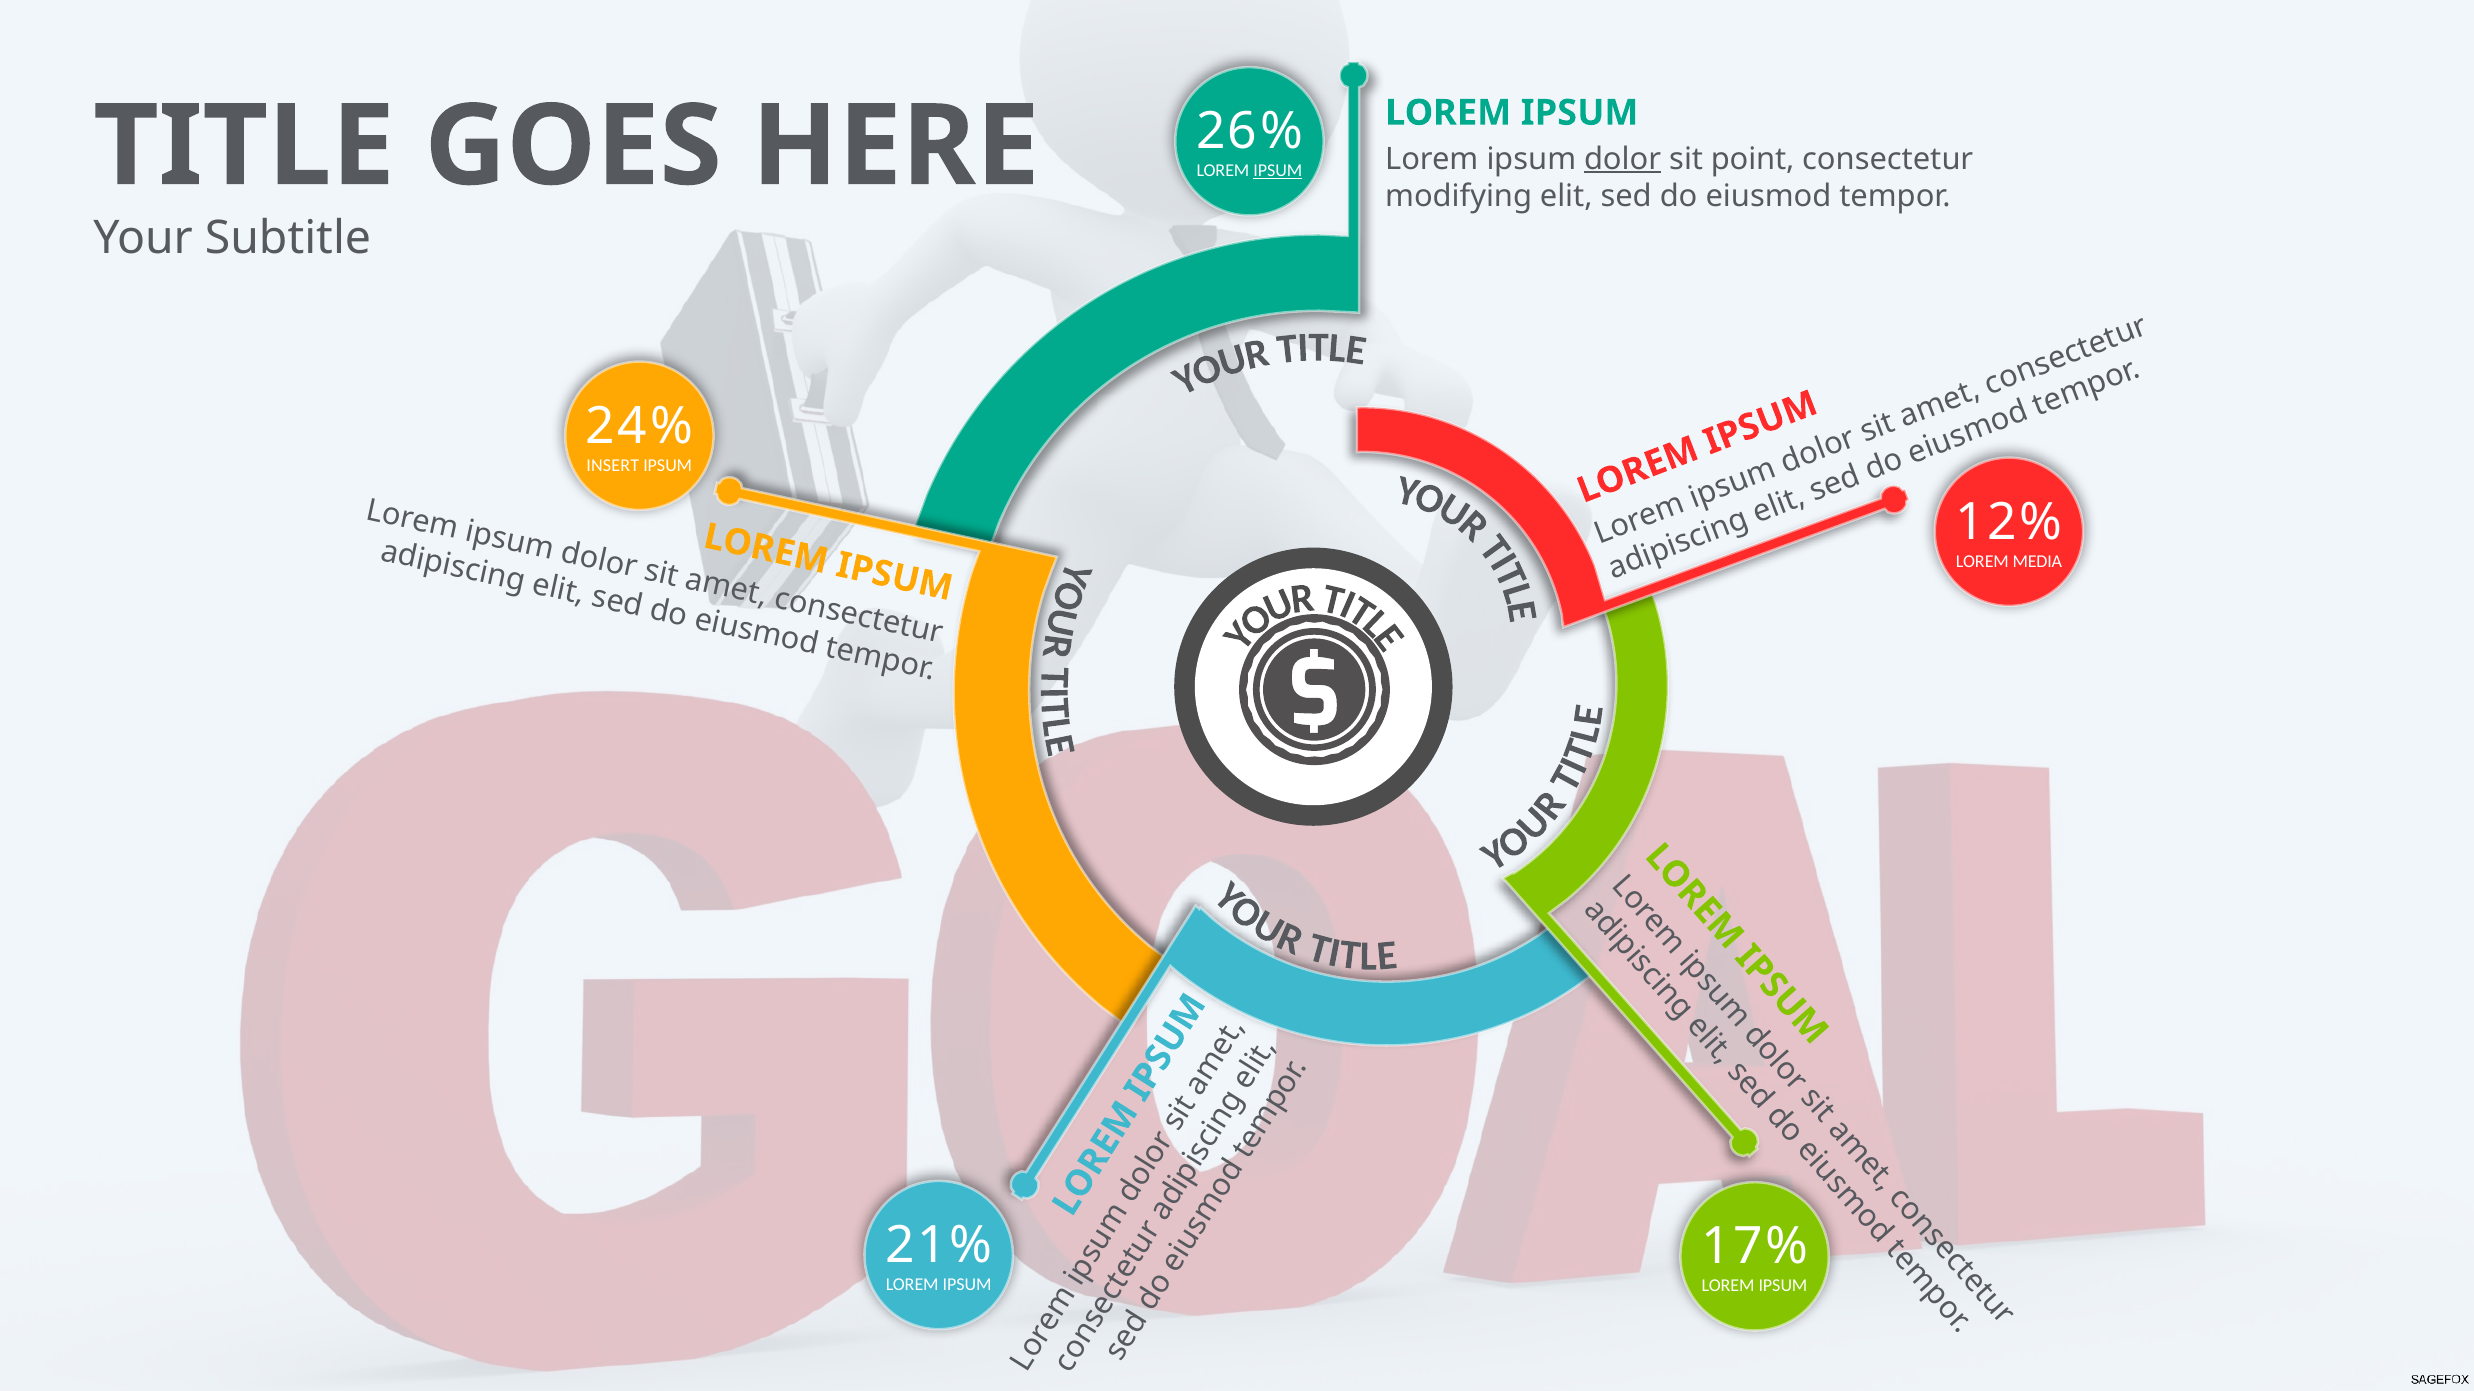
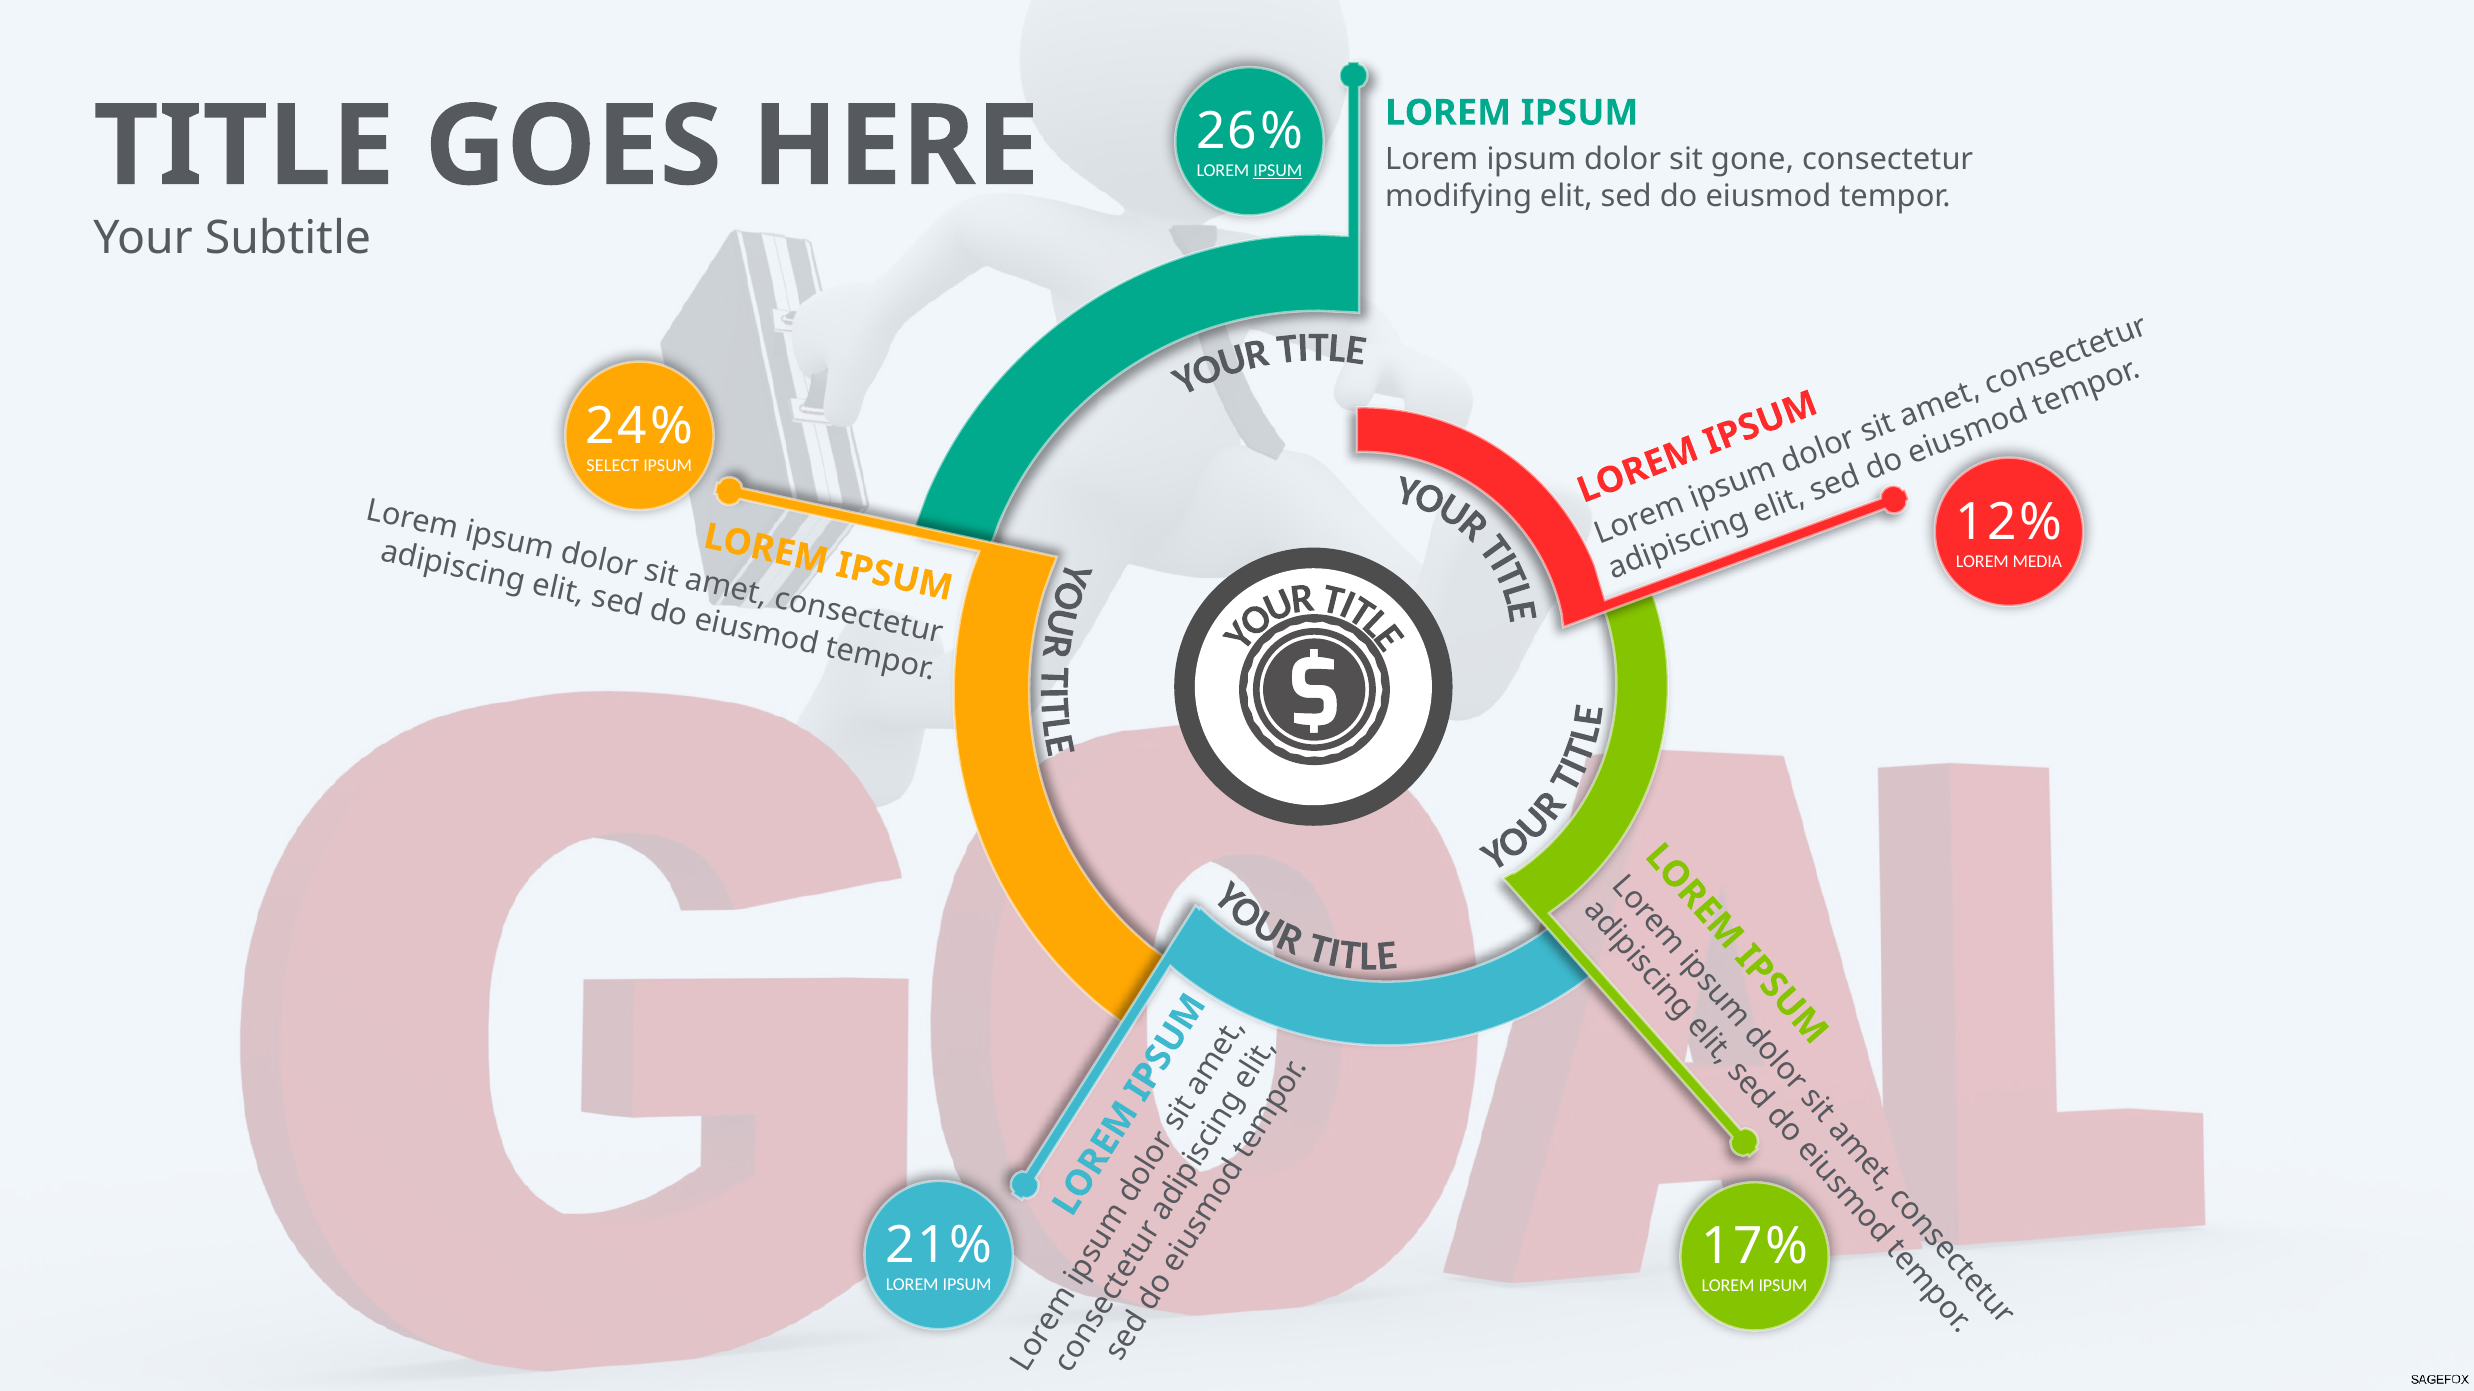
dolor underline: present -> none (1623, 159)
point: point -> gone (1752, 159)
INSERT: INSERT -> SELECT (613, 466)
